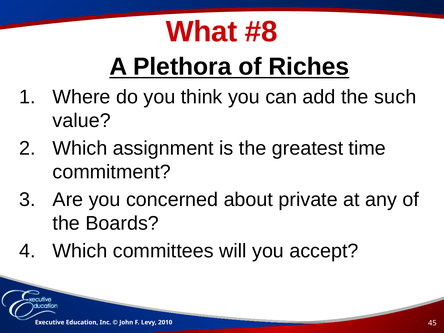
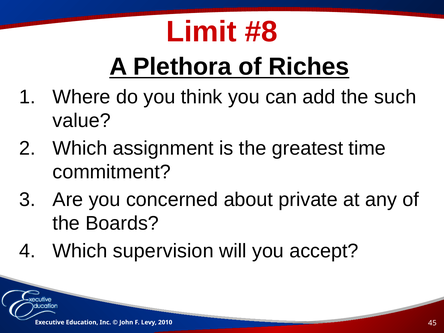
What: What -> Limit (201, 32)
committees: committees -> supervision (163, 251)
